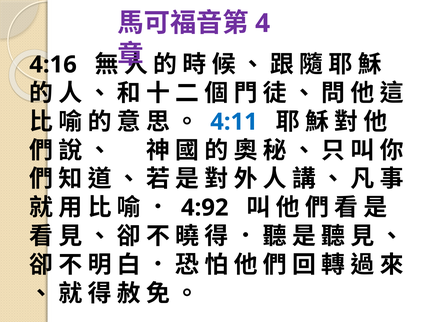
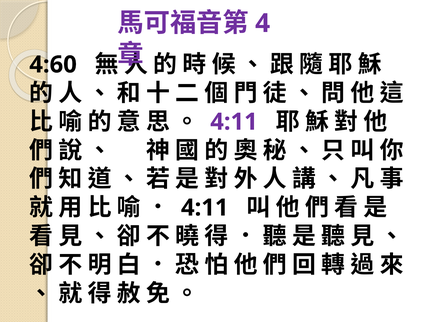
4:16: 4:16 -> 4:60 (53, 65)
4:11 colour: blue -> purple (234, 122)
4:92: 4:92 -> 4:11 (205, 208)
